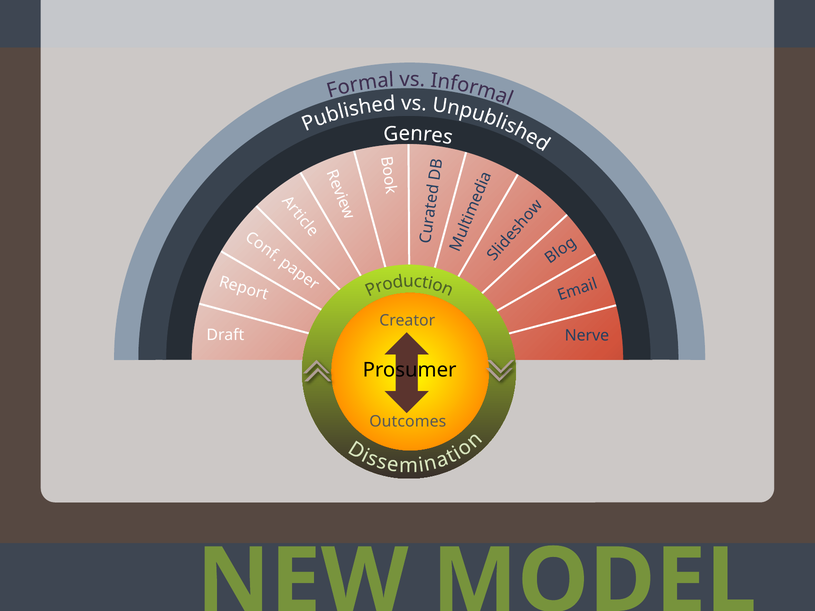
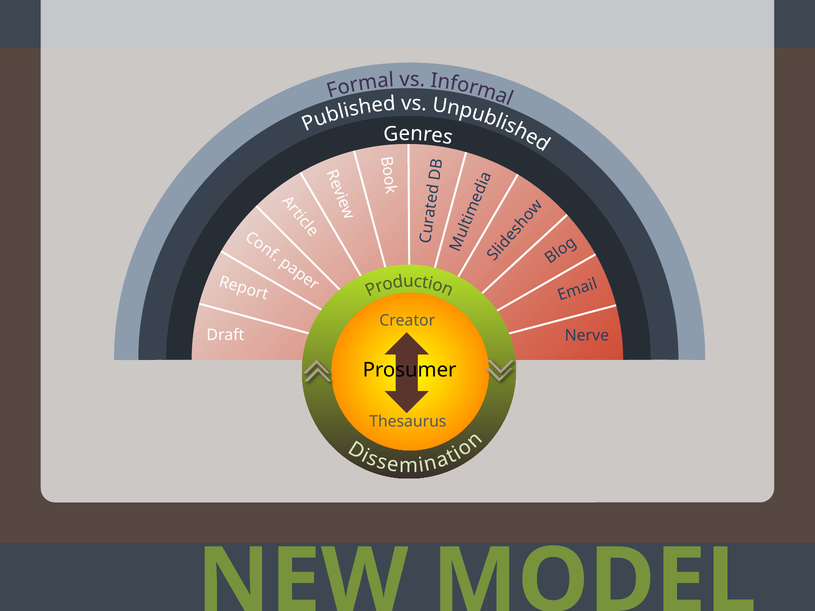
Outcomes: Outcomes -> Thesaurus (408, 422)
